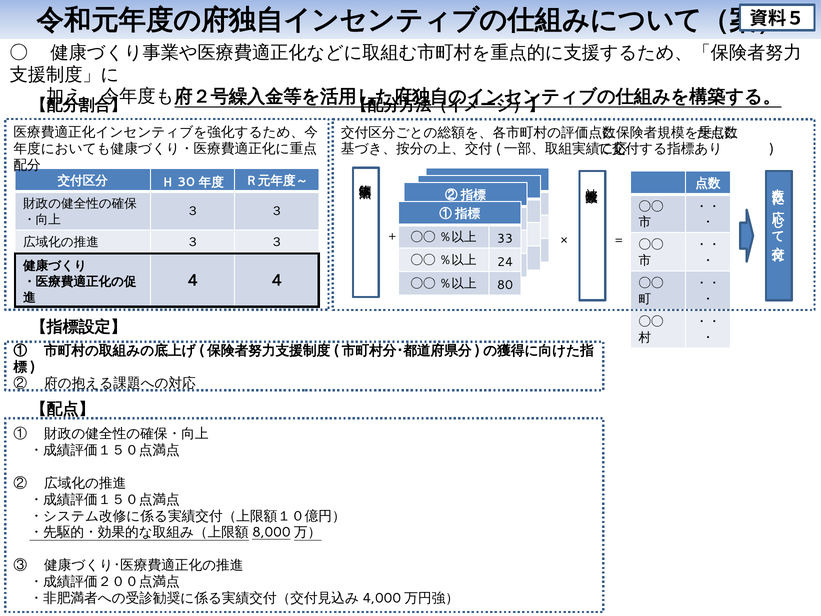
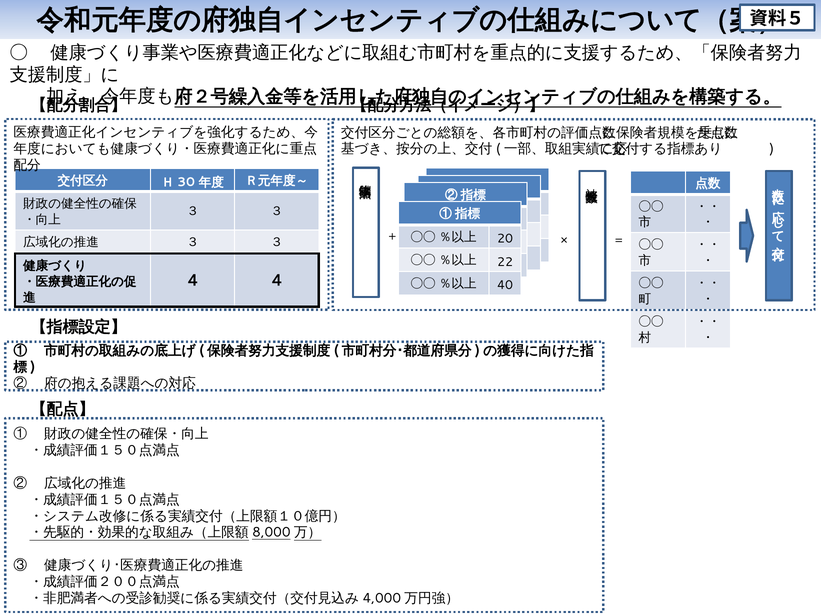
33: 33 -> 20 (505, 239)
24: 24 -> 22 (505, 262)
80: 80 -> 40 (505, 285)
